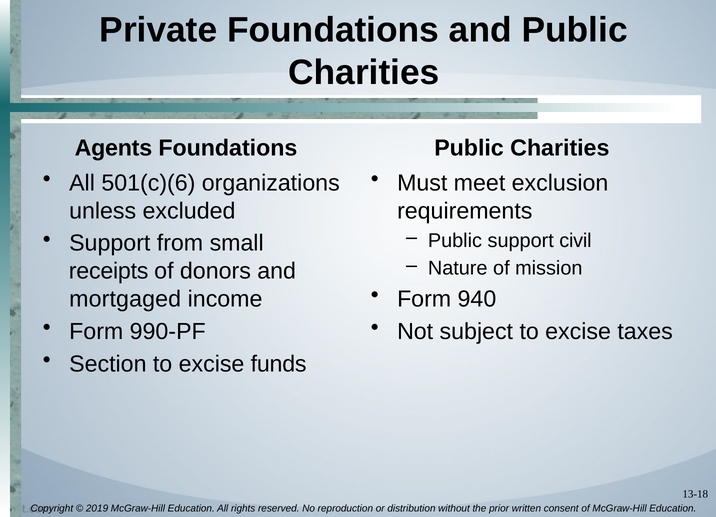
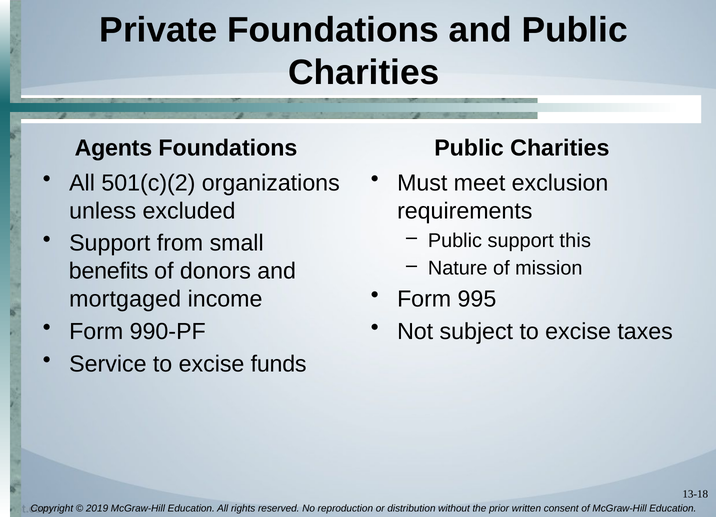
501(c)(6: 501(c)(6 -> 501(c)(2 (148, 183)
civil: civil -> this (575, 240)
receipts: receipts -> benefits (109, 271)
940: 940 -> 995 (477, 299)
Section: Section -> Service (108, 364)
